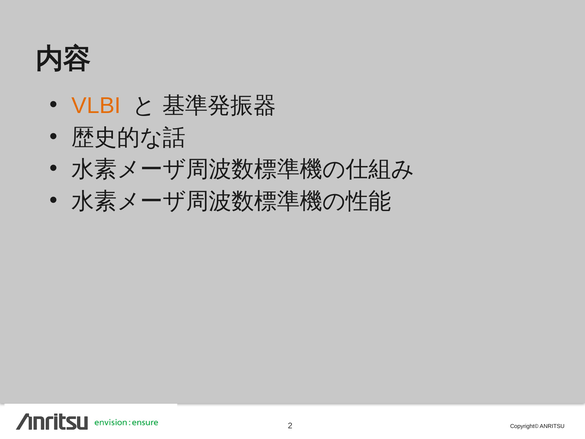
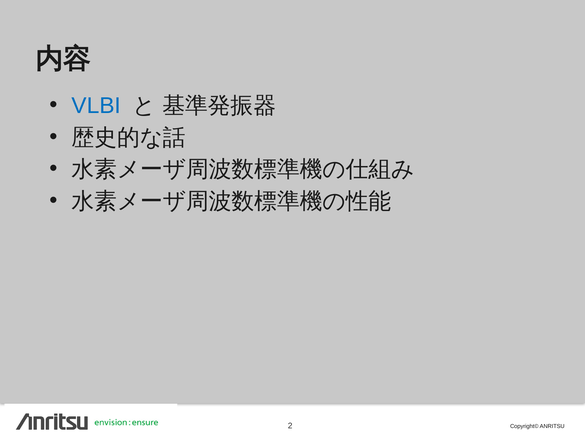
VLBI colour: orange -> blue (96, 106)
